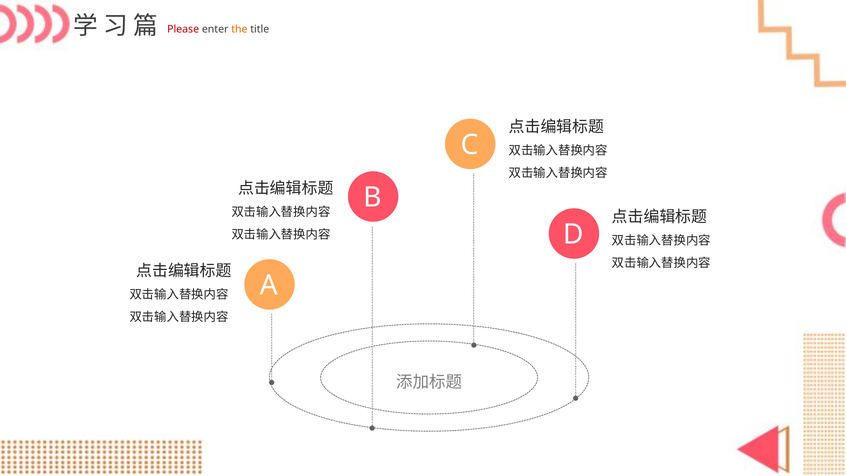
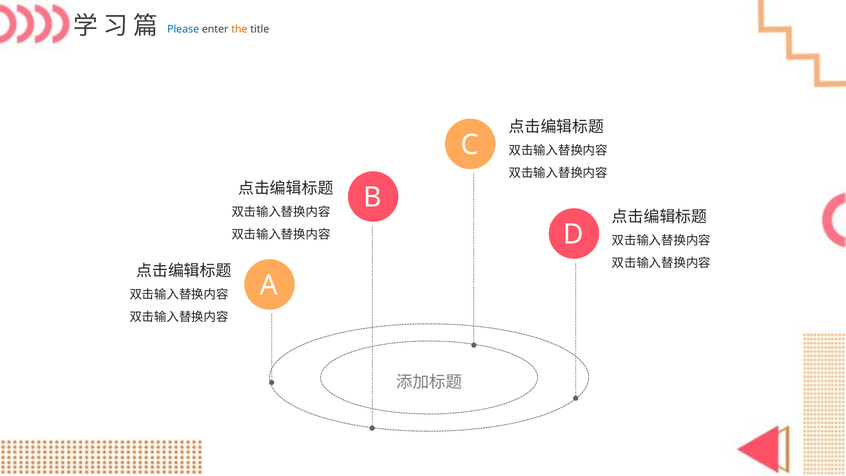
Please colour: red -> blue (183, 29)
